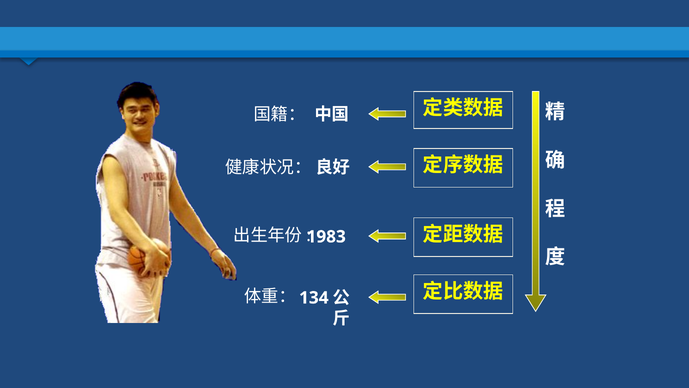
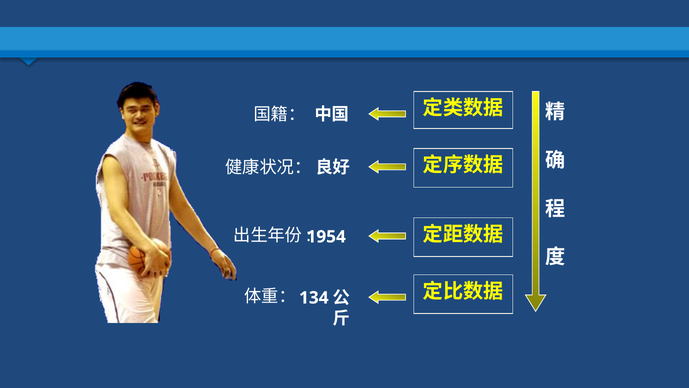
1983: 1983 -> 1954 (326, 236)
